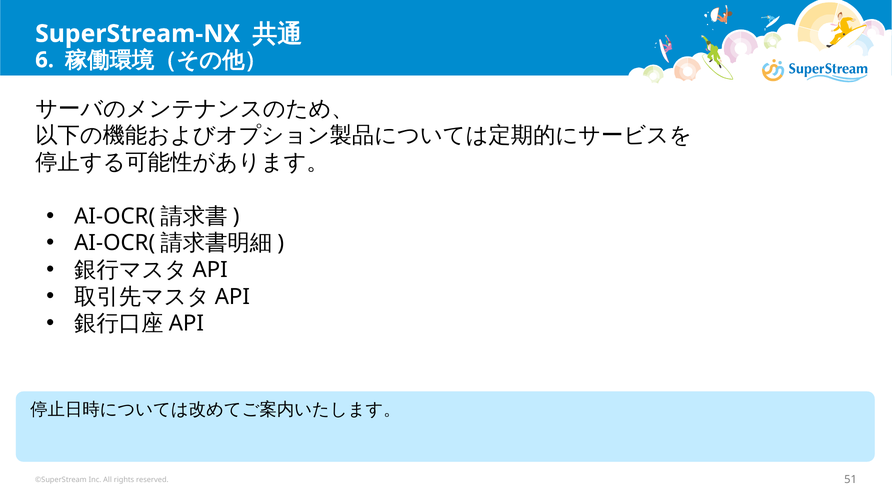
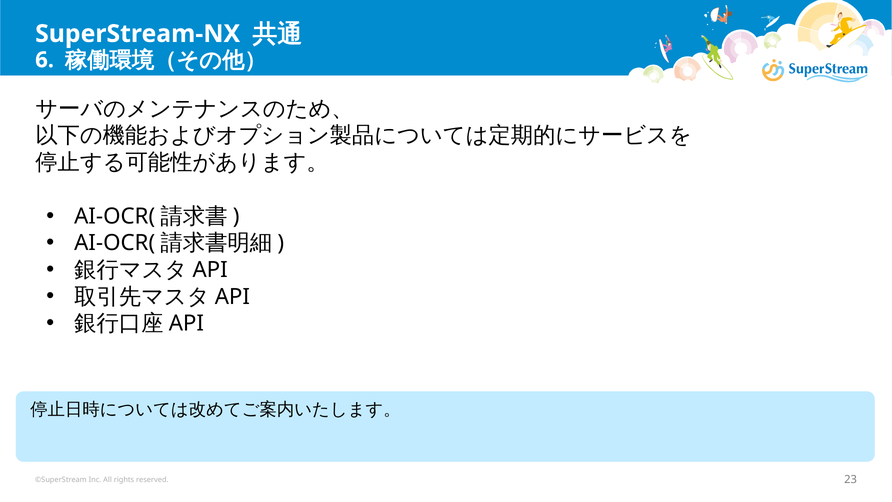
51: 51 -> 23 (851, 480)
